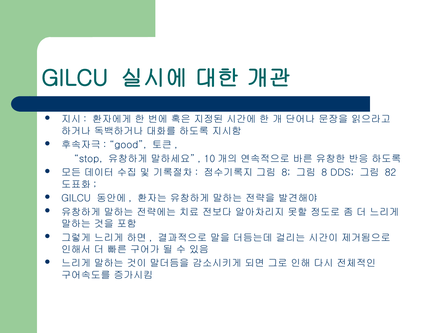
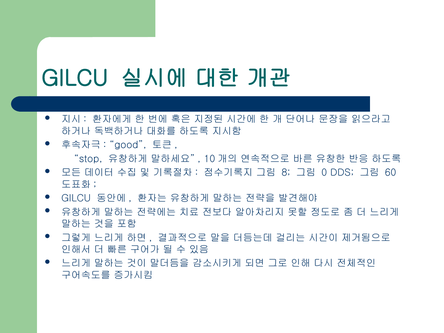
8: 8 -> 0 (324, 173)
82: 82 -> 60 (391, 173)
